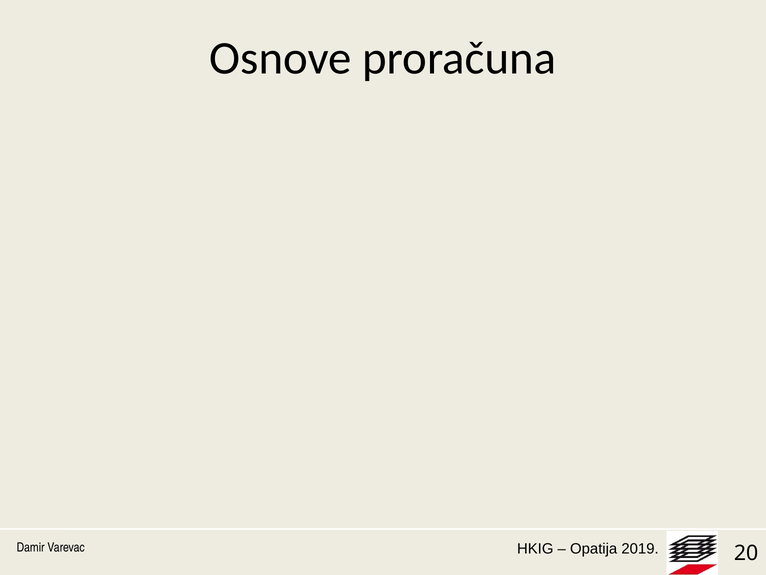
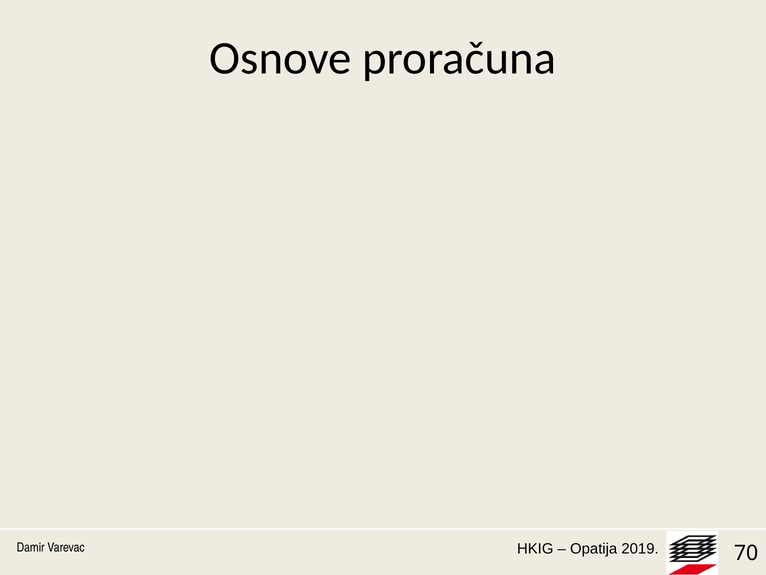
20: 20 -> 70 (746, 553)
